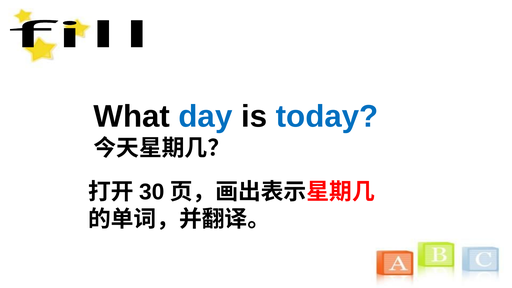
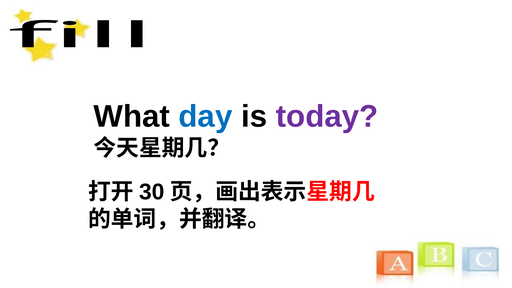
today colour: blue -> purple (327, 117)
